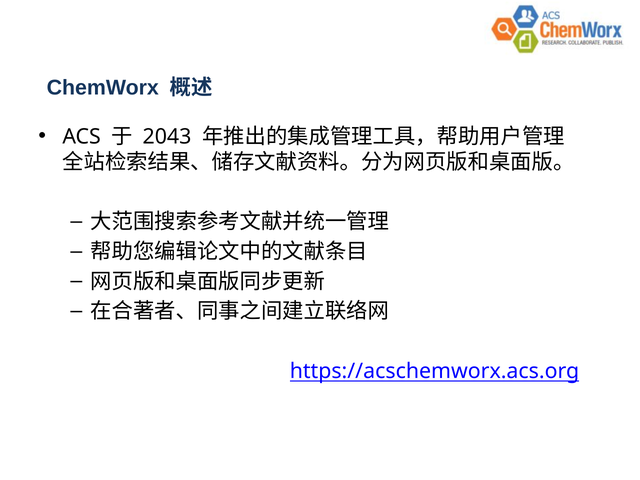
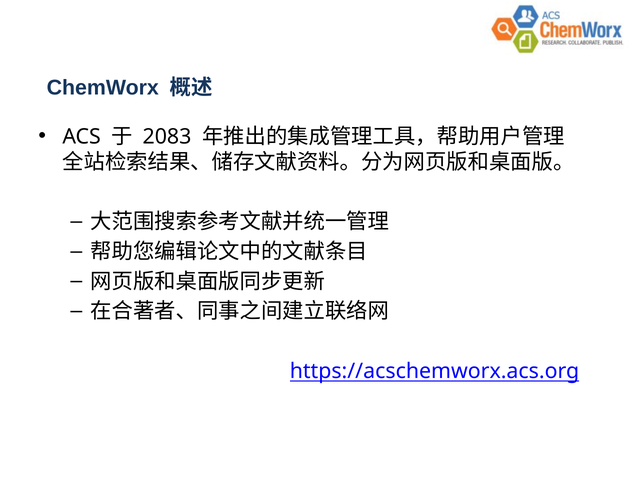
2043: 2043 -> 2083 (167, 137)
